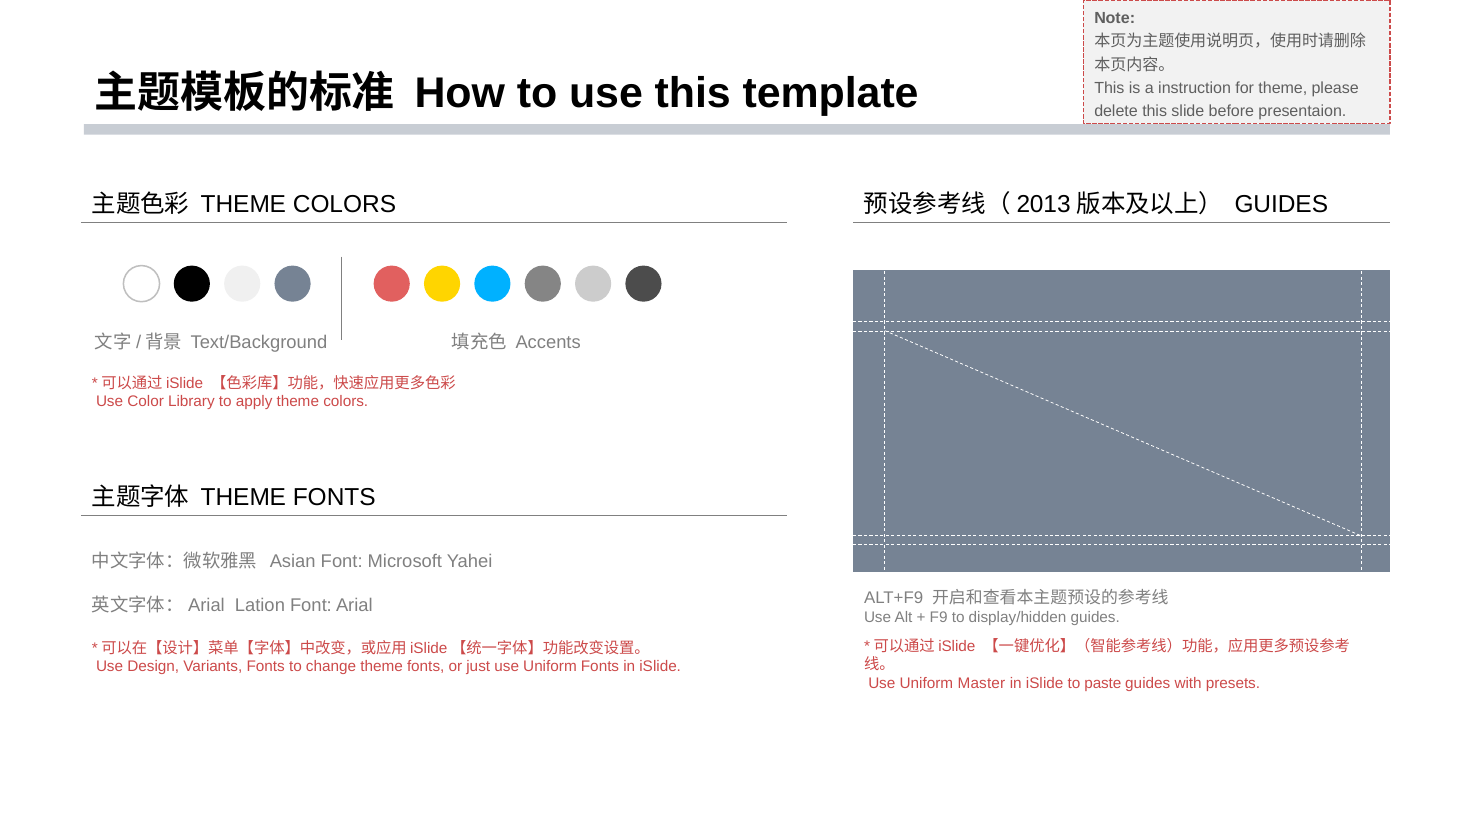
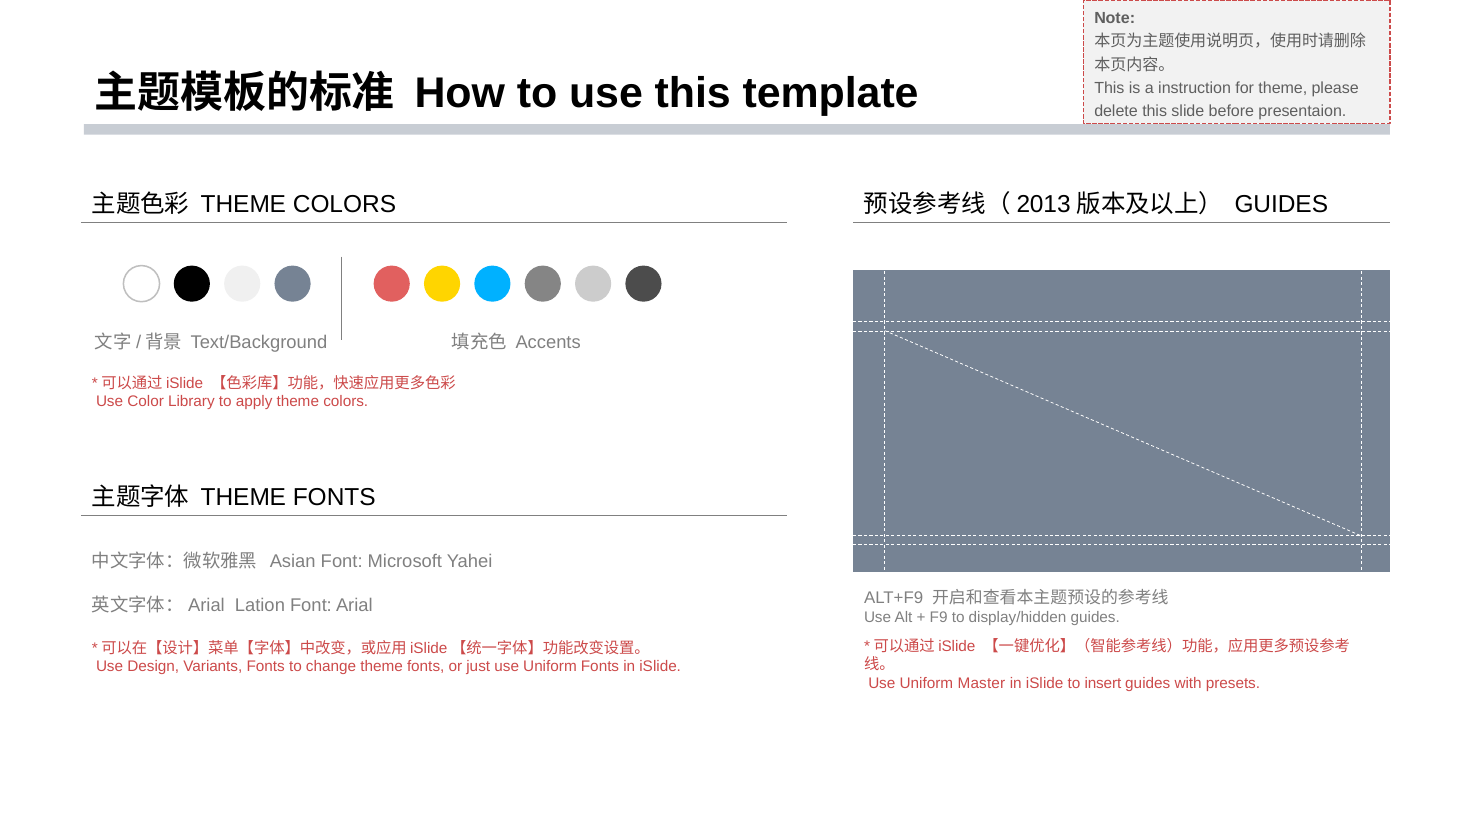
paste: paste -> insert (1103, 684)
